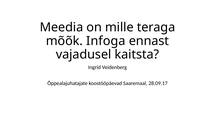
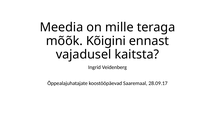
Infoga: Infoga -> Kõigini (106, 41)
